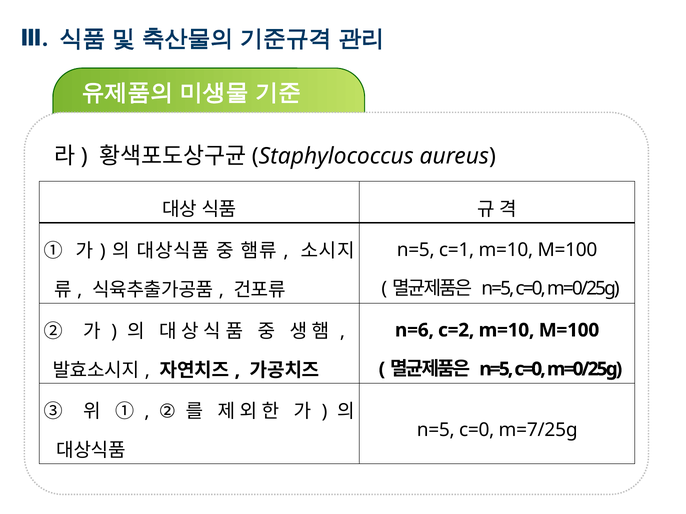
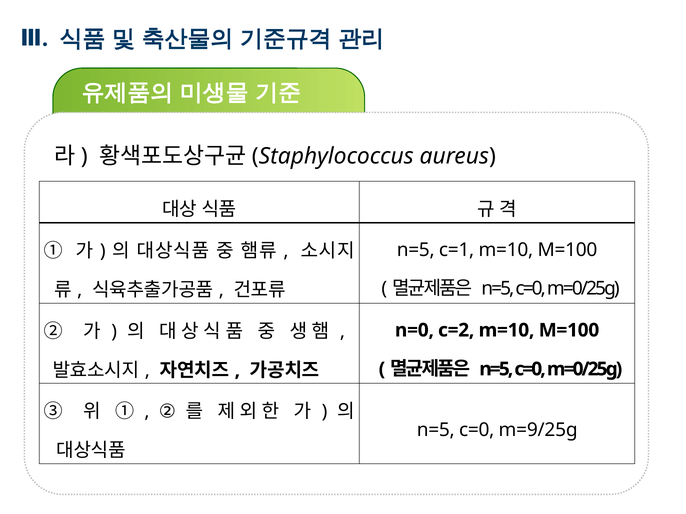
n=6: n=6 -> n=0 (414, 331)
m=7/25g: m=7/25g -> m=9/25g (538, 430)
